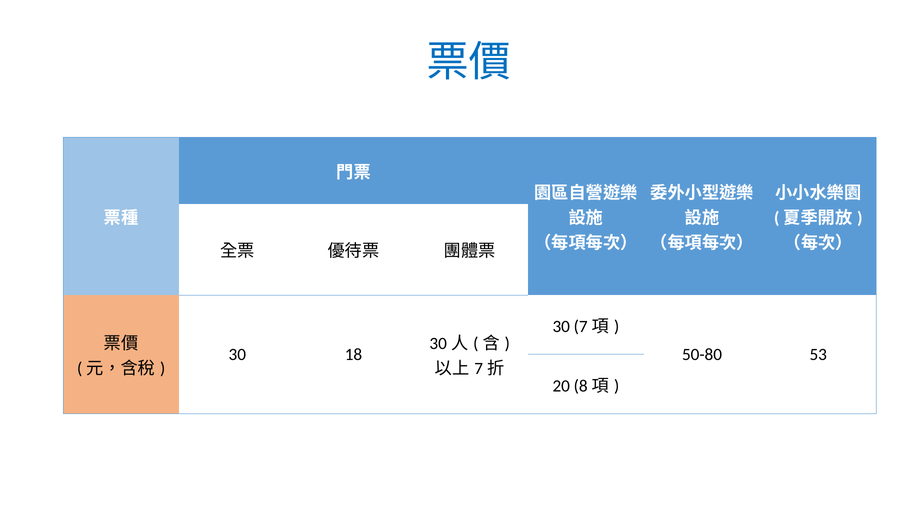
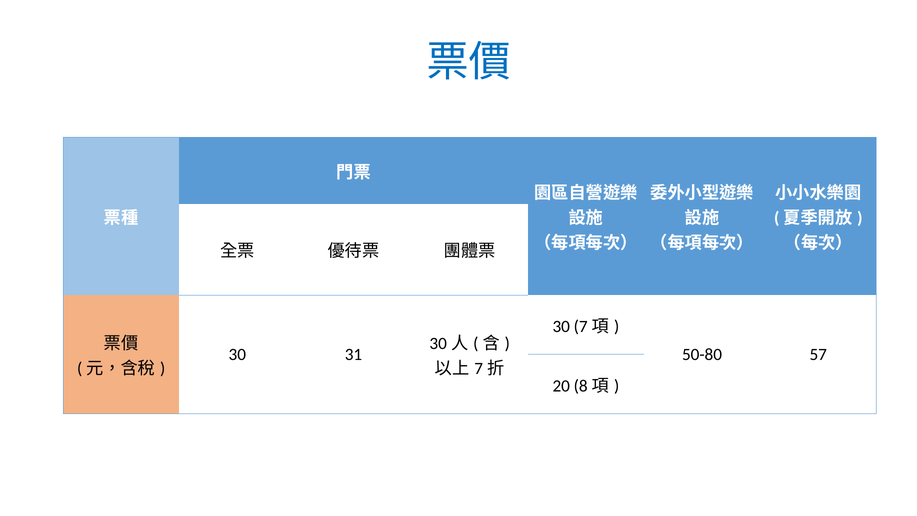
18: 18 -> 31 (353, 354)
53: 53 -> 57 (818, 354)
